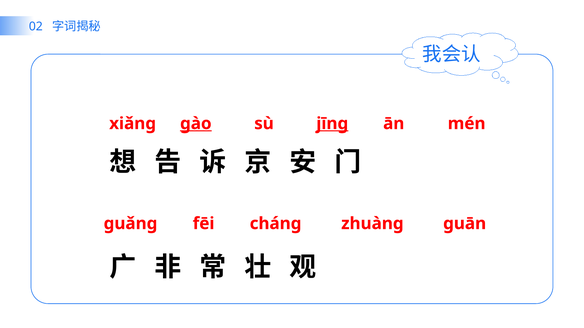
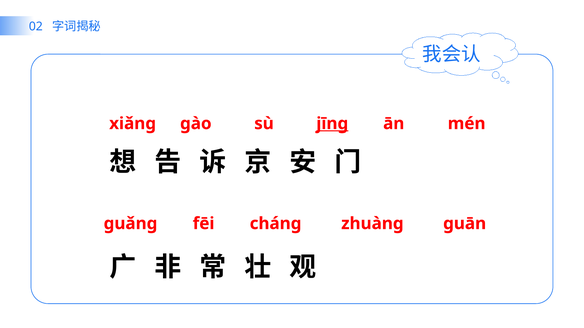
ɡào underline: present -> none (196, 124)
